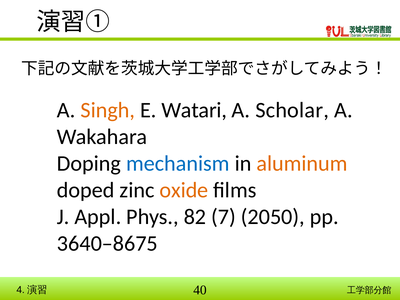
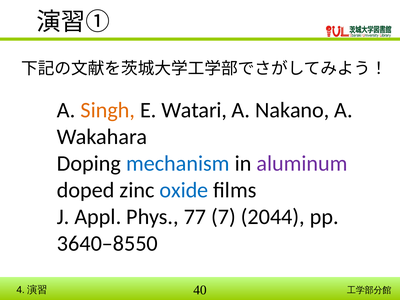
Scholar: Scholar -> Nakano (292, 110)
aluminum colour: orange -> purple (302, 163)
oxide colour: orange -> blue (184, 190)
82: 82 -> 77 (195, 217)
2050: 2050 -> 2044 (273, 217)
3640–8675: 3640–8675 -> 3640–8550 (107, 243)
